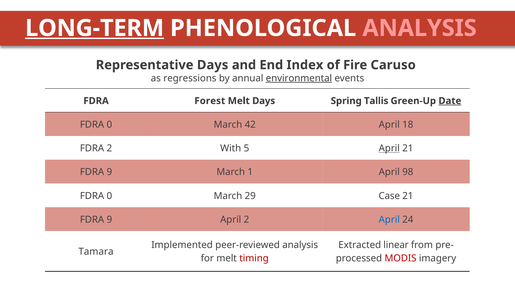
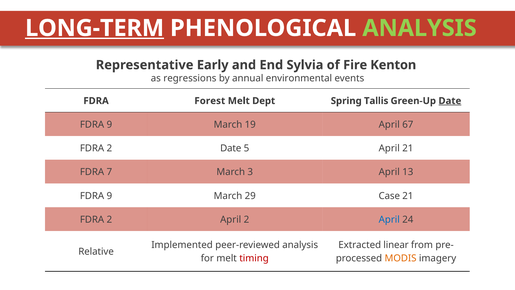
ANALYSIS colour: pink -> light green (420, 28)
Representative Days: Days -> Early (213, 65)
Index: Index -> Sylvia (305, 65)
Caruso: Caruso -> Kenton (393, 65)
environmental underline: present -> none (299, 78)
Melt Days: Days -> Dept (264, 101)
0: 0 -> 9 (109, 124)
42: 42 -> 19 (250, 124)
18: 18 -> 67 (408, 124)
2 With: With -> Date (231, 148)
April underline: present -> none (389, 148)
9: 9 -> 7 (109, 172)
1: 1 -> 3 (250, 172)
98: 98 -> 13 (408, 172)
0: 0 -> 9 (109, 196)
9: 9 -> 2 (109, 219)
Tamara: Tamara -> Relative (96, 251)
MODIS colour: red -> orange (401, 258)
